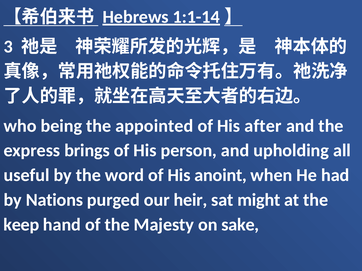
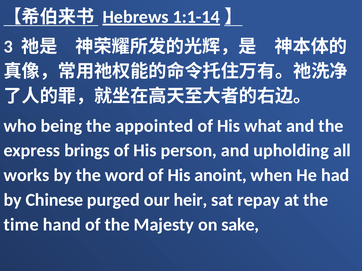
after: after -> what (263, 126)
useful: useful -> works (27, 176)
Nations: Nations -> Chinese (54, 200)
might: might -> repay (259, 200)
keep: keep -> time (21, 225)
